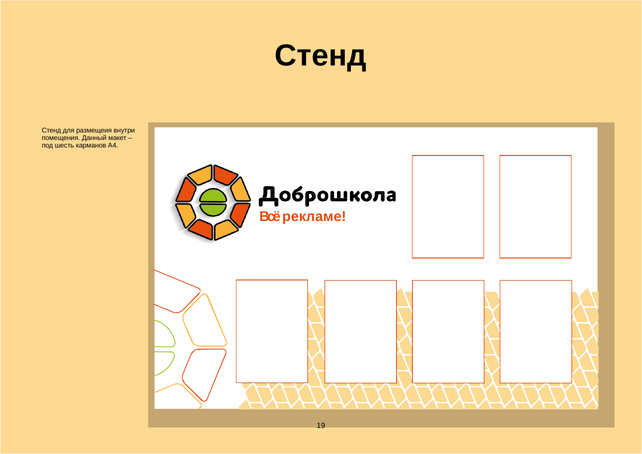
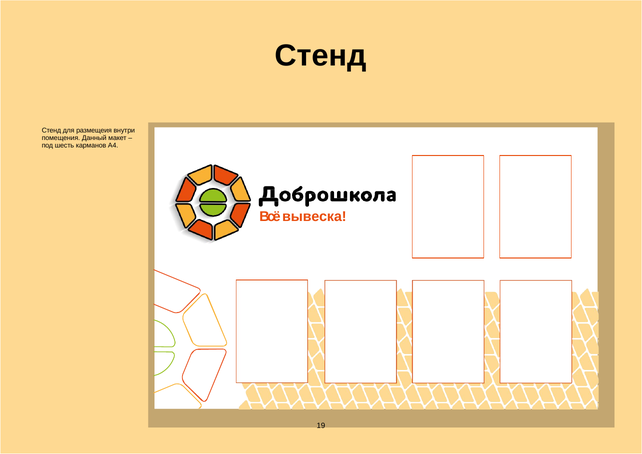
рекламе: рекламе -> вывеска (314, 216)
